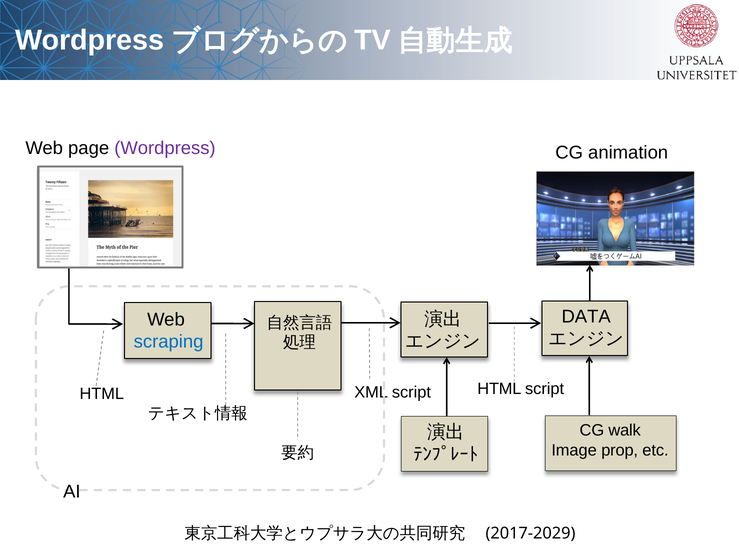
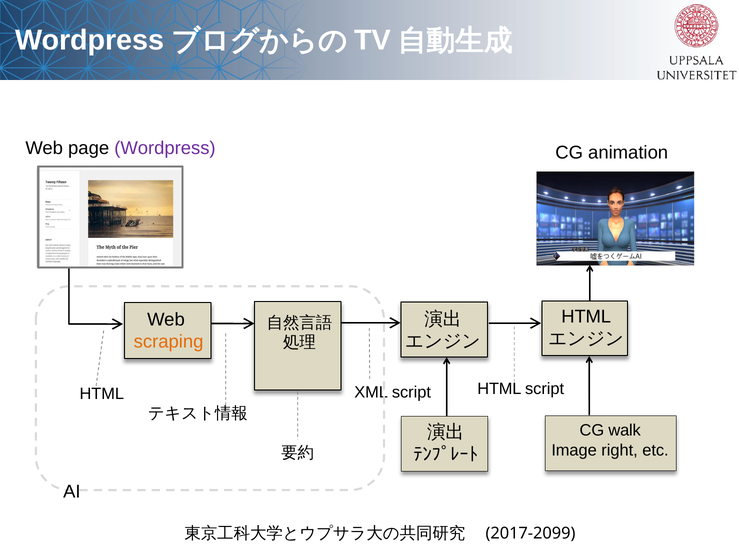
DATA: DATA -> HTML (586, 317)
scraping colour: blue -> orange (169, 342)
prop: prop -> right (620, 450)
2017-2029: 2017-2029 -> 2017-2099 (530, 534)
